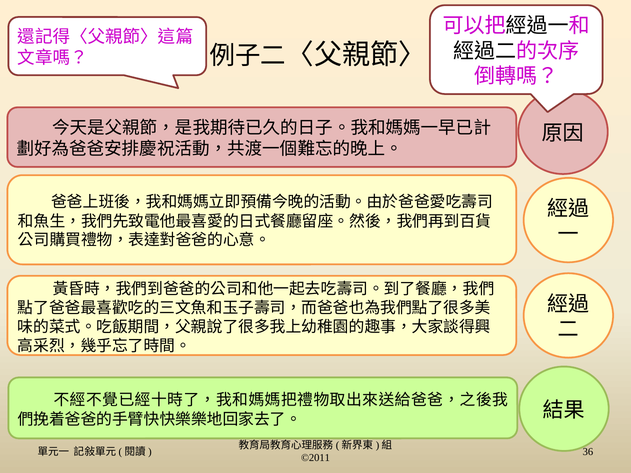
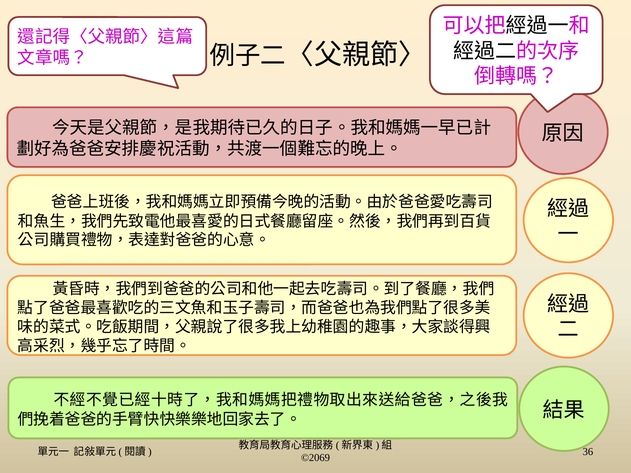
©2011: ©2011 -> ©2069 (315, 458)
